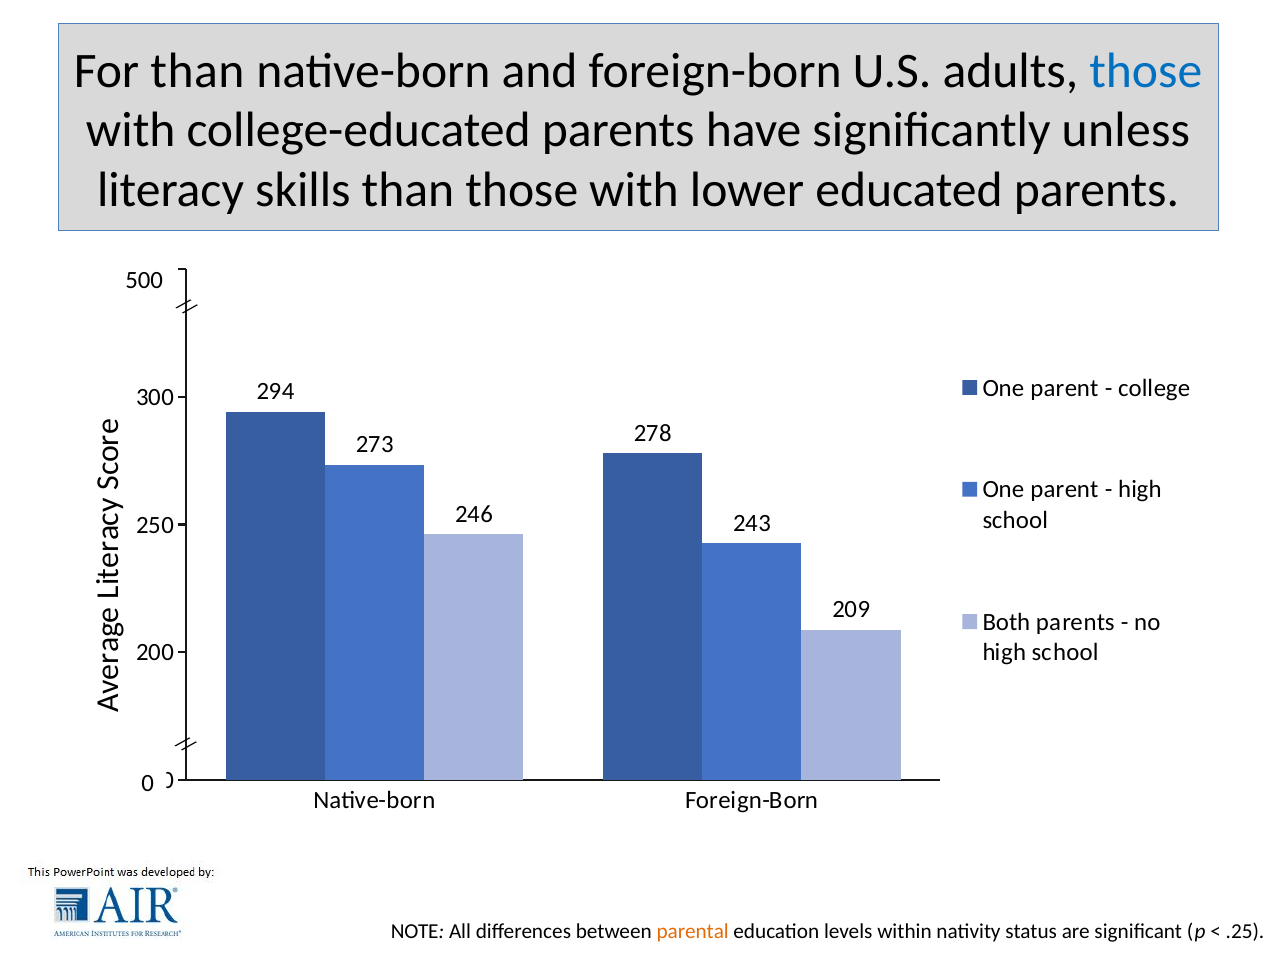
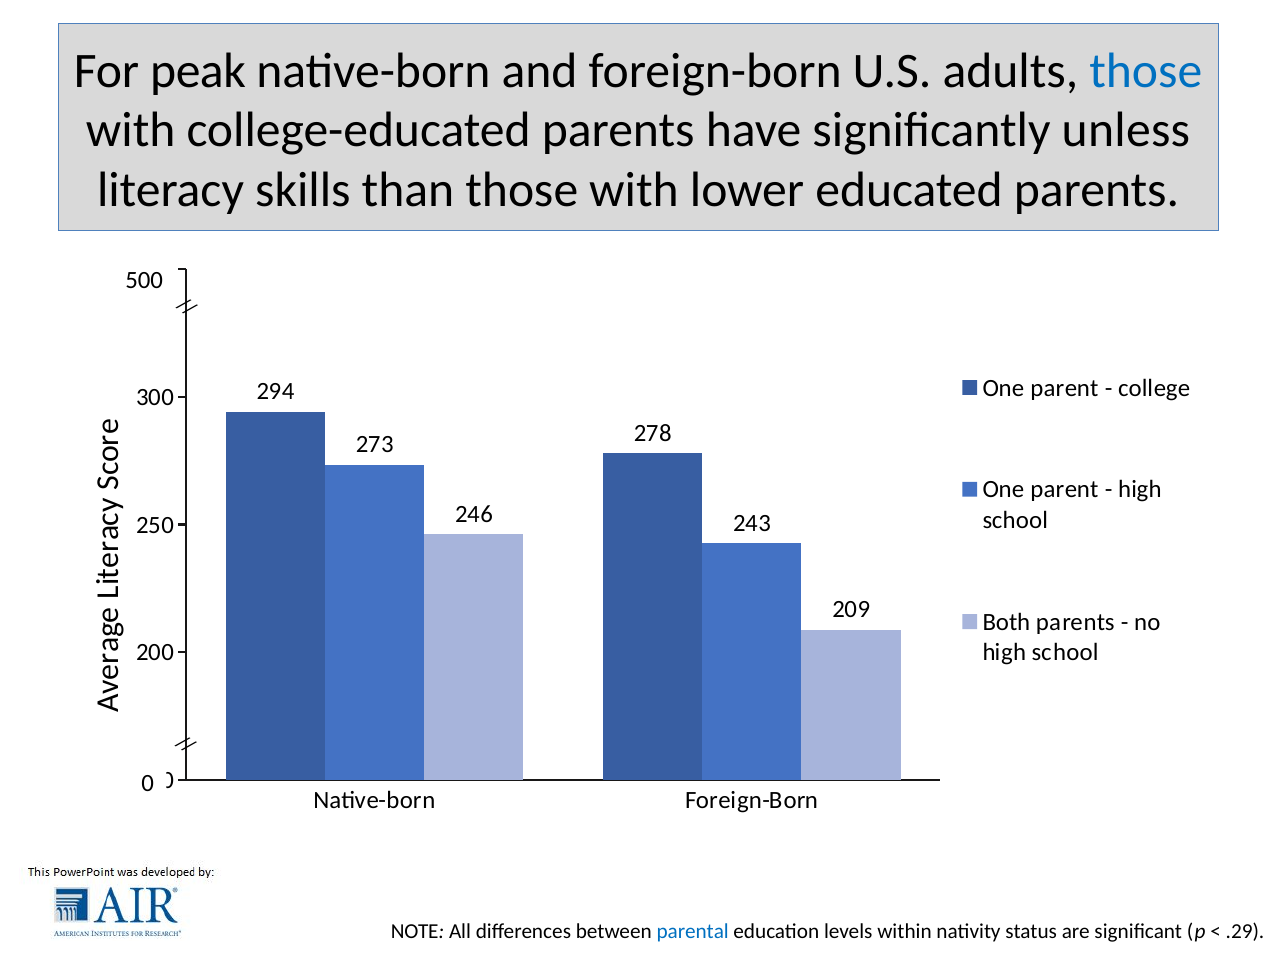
For than: than -> peak (198, 71)
parental colour: orange -> blue (693, 932)
.25: .25 -> .29 (1245, 932)
